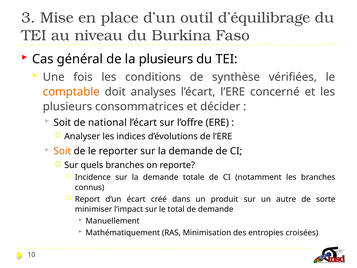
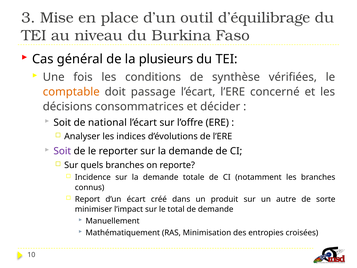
analyses: analyses -> passage (153, 92)
plusieurs: plusieurs -> décisions (67, 106)
Soit colour: orange -> purple (62, 151)
